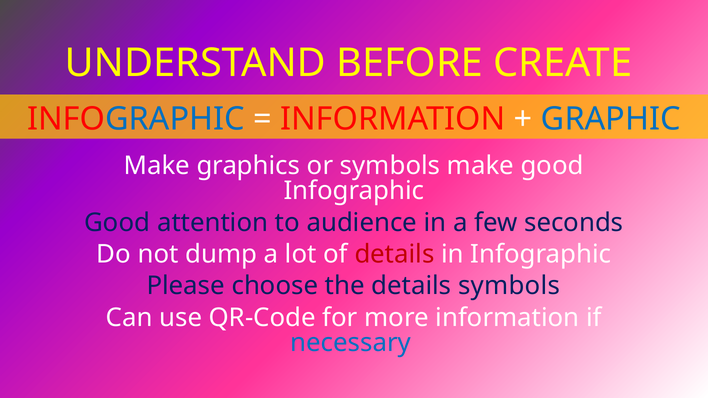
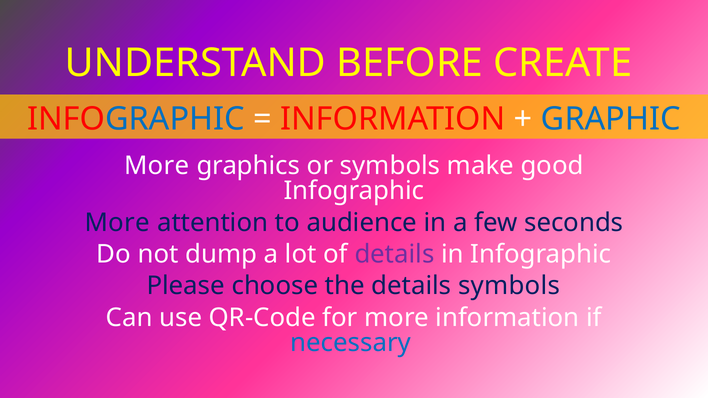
Make: Make -> More (157, 166)
Good: Good -> More (117, 223)
details colour: red -> purple (394, 254)
